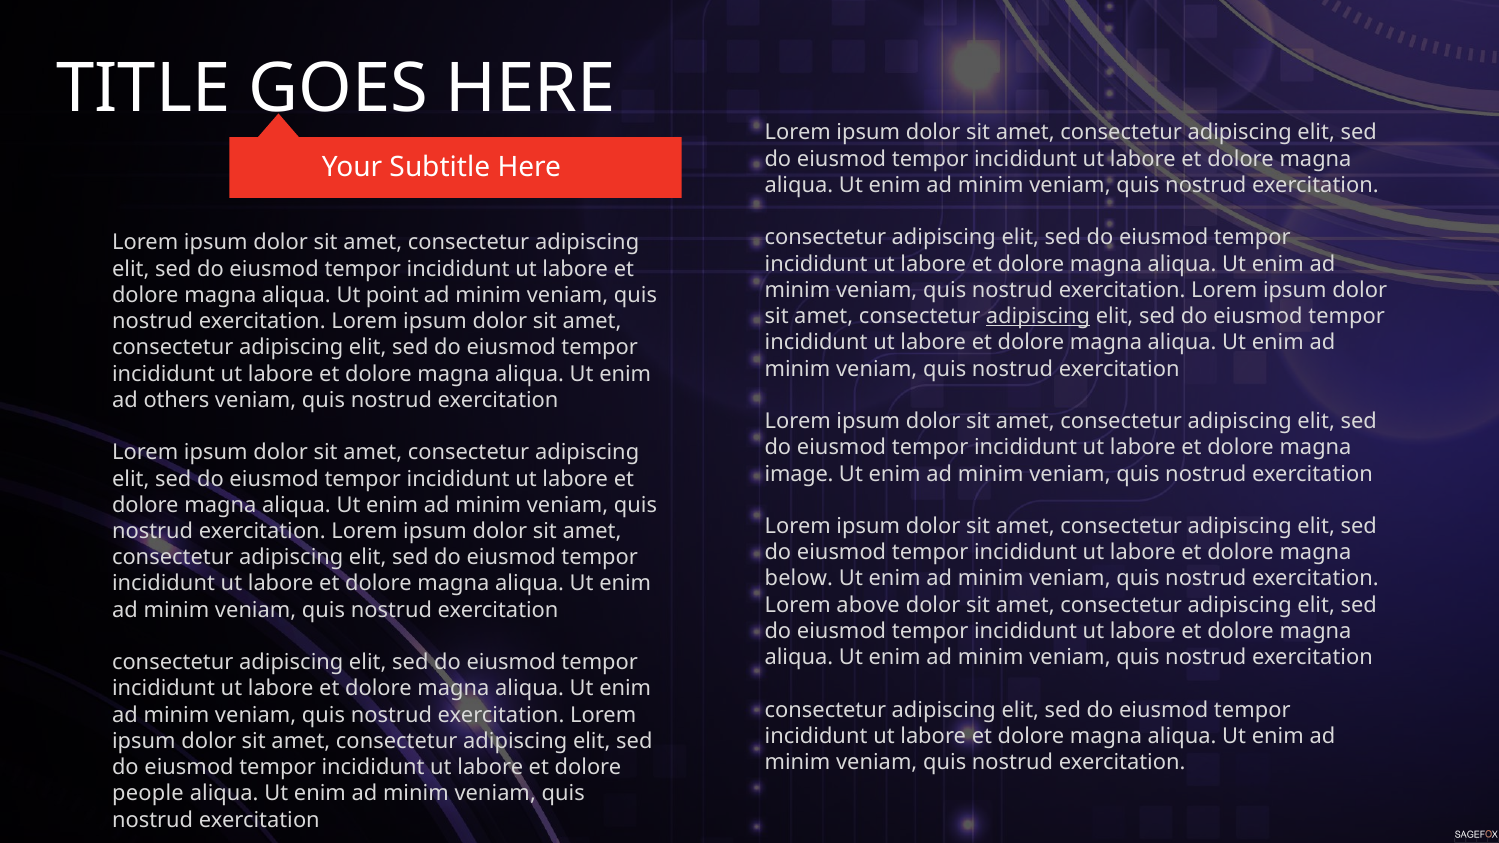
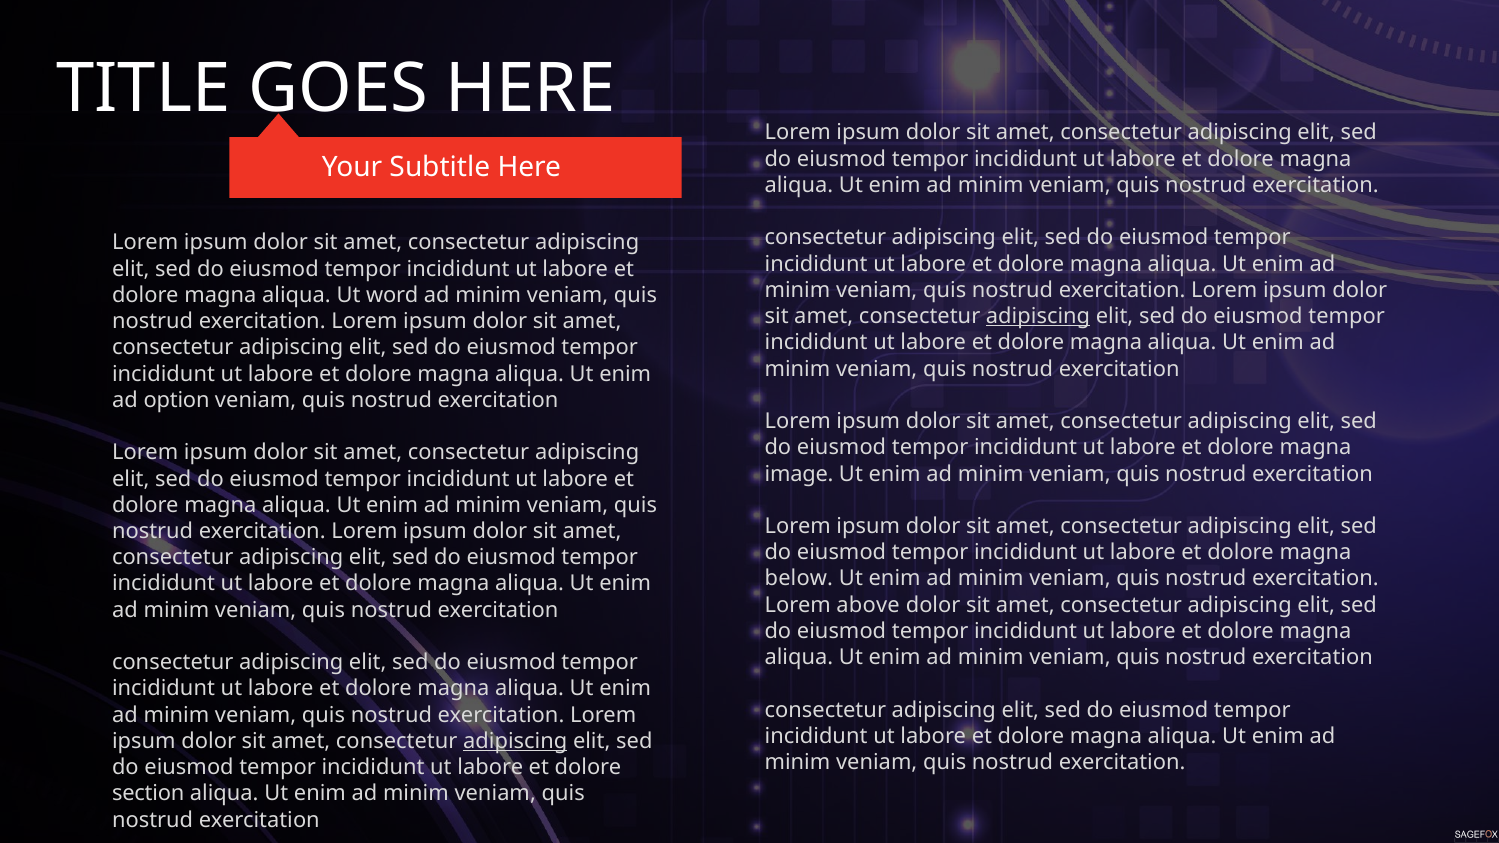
point: point -> word (392, 295)
others: others -> option (177, 400)
adipiscing underline: none -> present (515, 741)
people: people -> section (148, 794)
